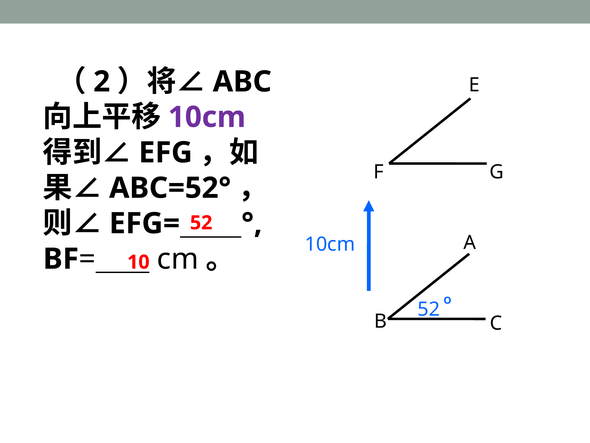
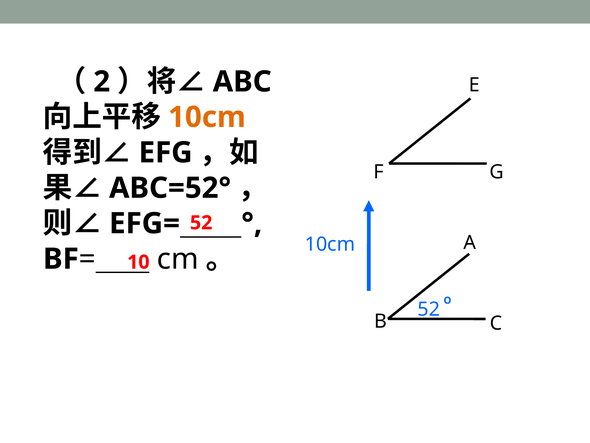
10cm colour: purple -> orange (207, 117)
